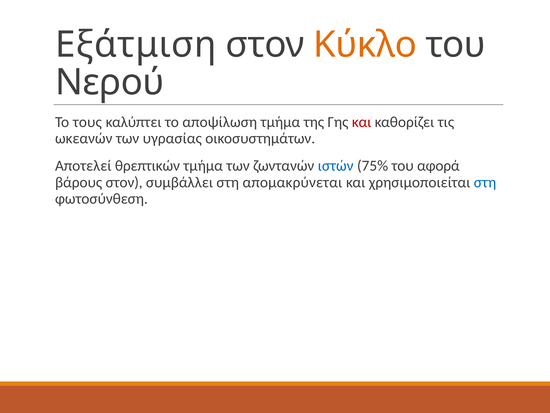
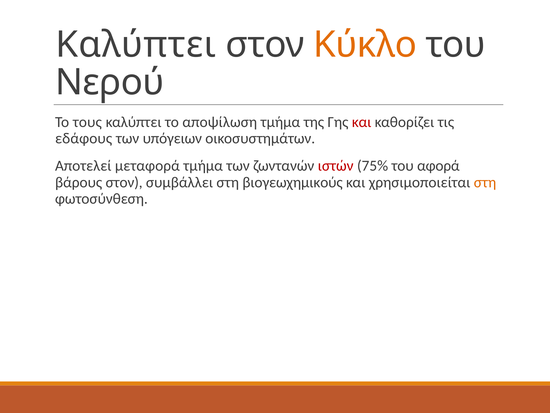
Εξάτμιση: Εξάτμιση -> Καλύπτει (136, 45)
ωκεανών: ωκεανών -> εδάφους (84, 138)
υγρασίας: υγρασίας -> υπόγειων (172, 138)
θρεπτικών: θρεπτικών -> μεταφορά (147, 166)
ιστών colour: blue -> red (336, 166)
απομακρύνεται: απομακρύνεται -> βιογεωχημικούς (293, 182)
στη colour: blue -> orange (485, 182)
